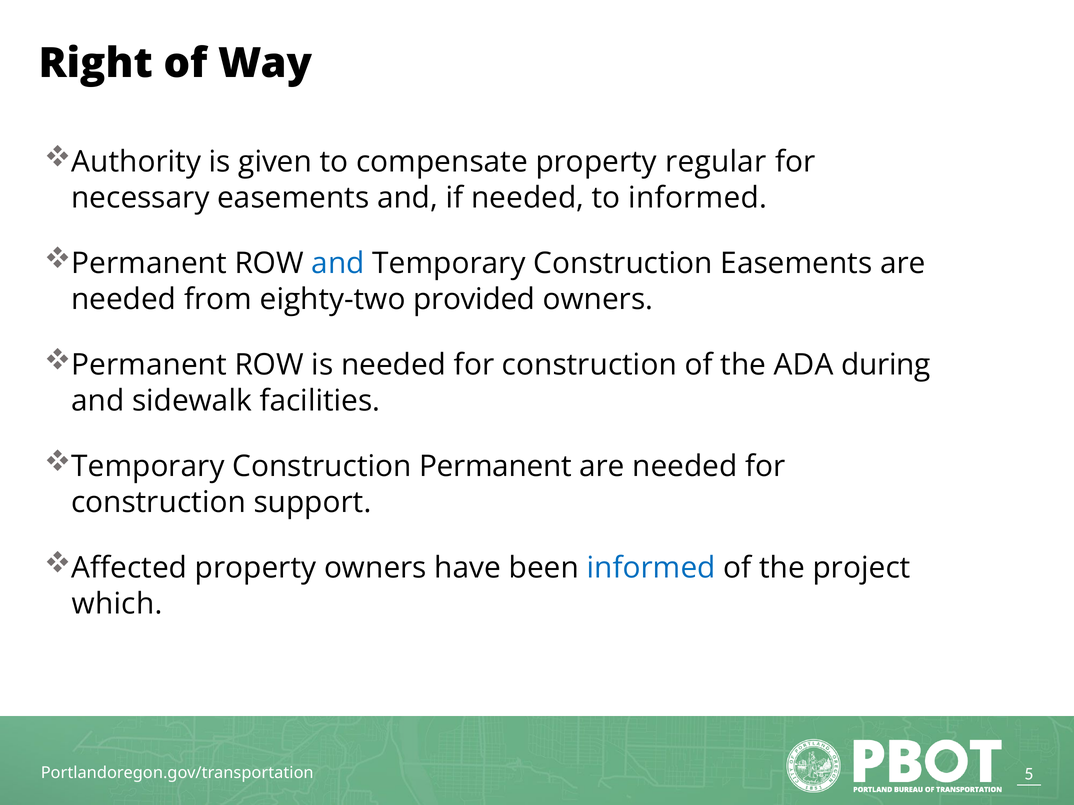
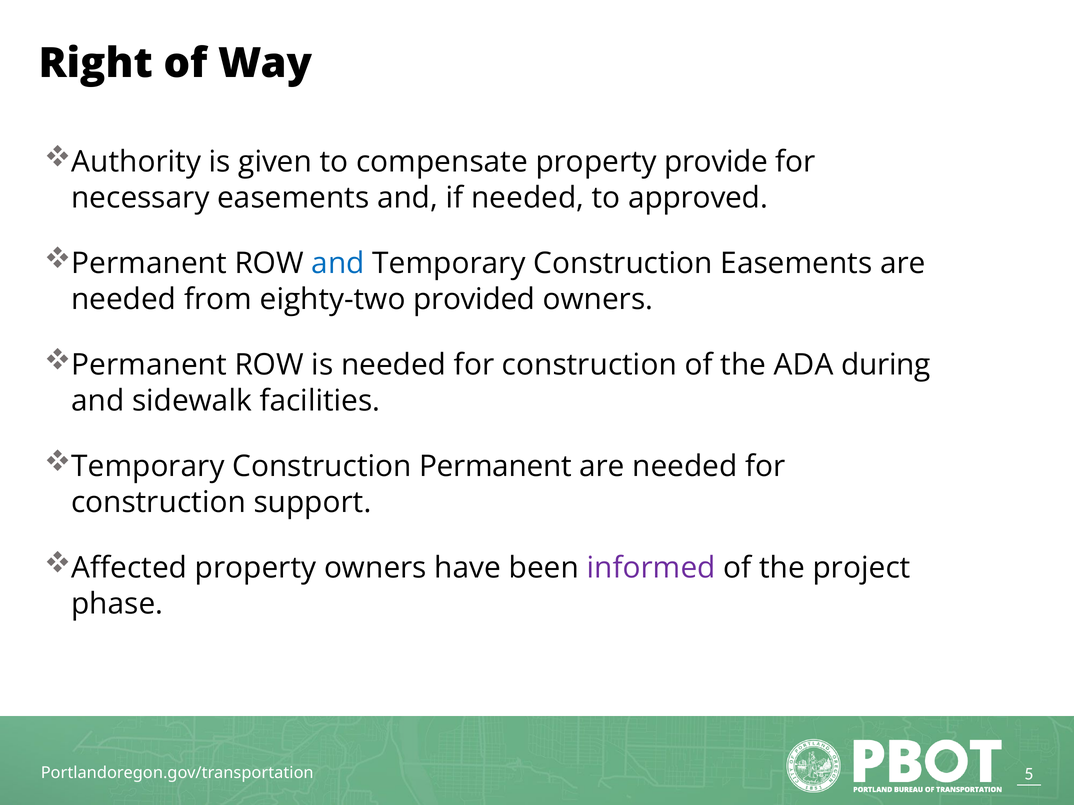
regular: regular -> provide (716, 162)
to informed: informed -> approved (698, 198)
informed colour: blue -> purple (651, 568)
which: which -> phase (117, 604)
